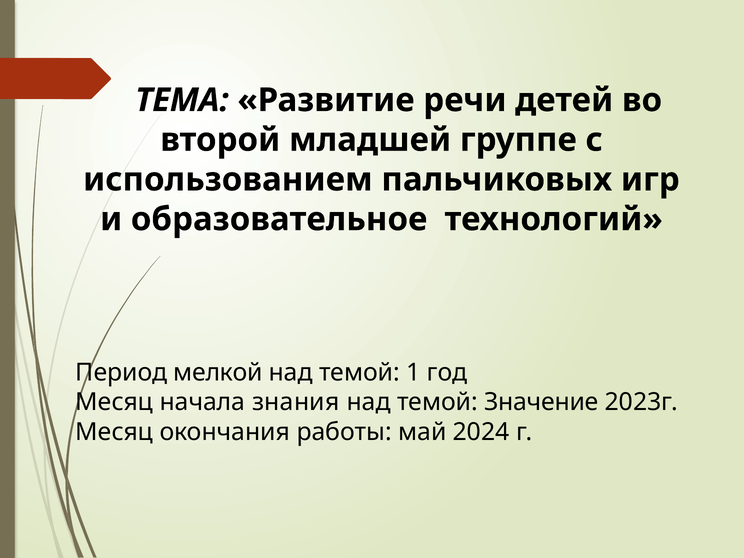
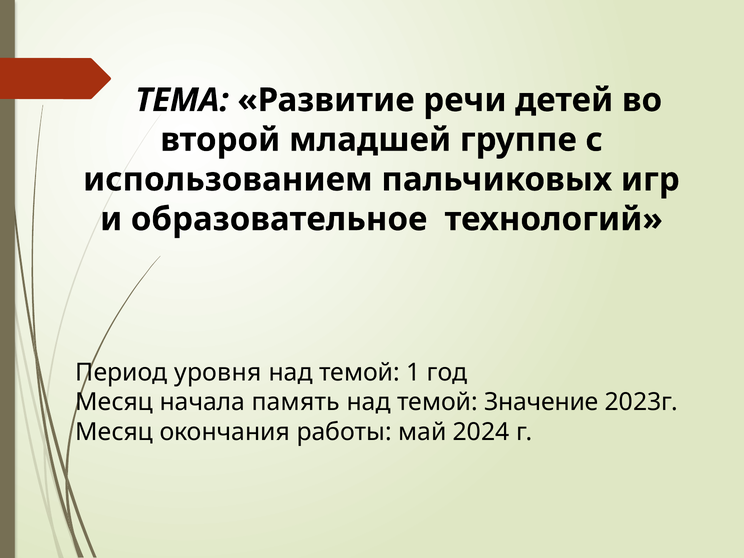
мелкой: мелкой -> уровня (218, 372)
знания: знания -> память (296, 402)
